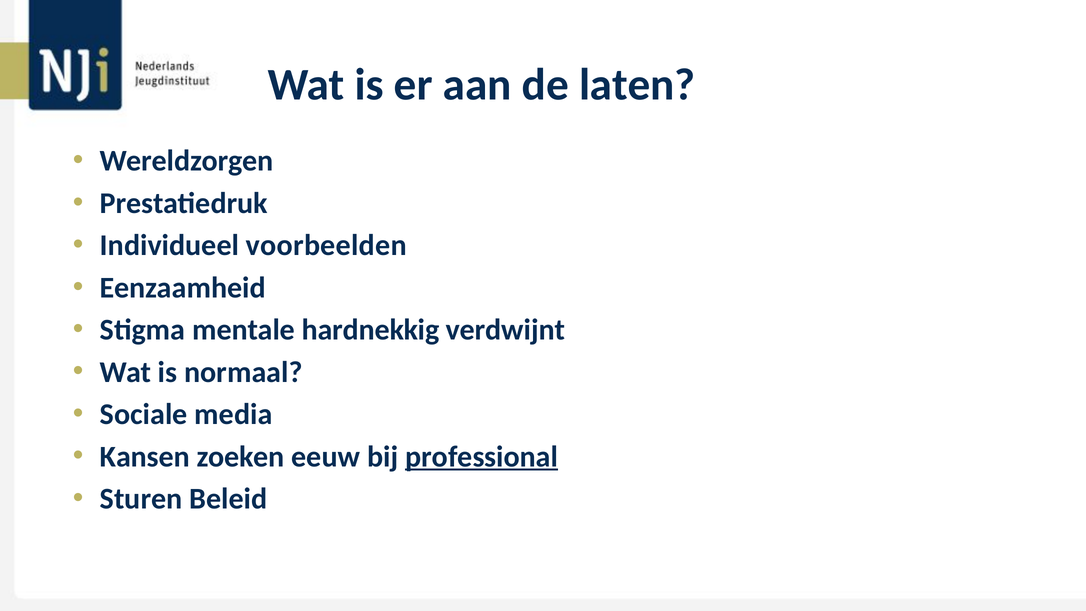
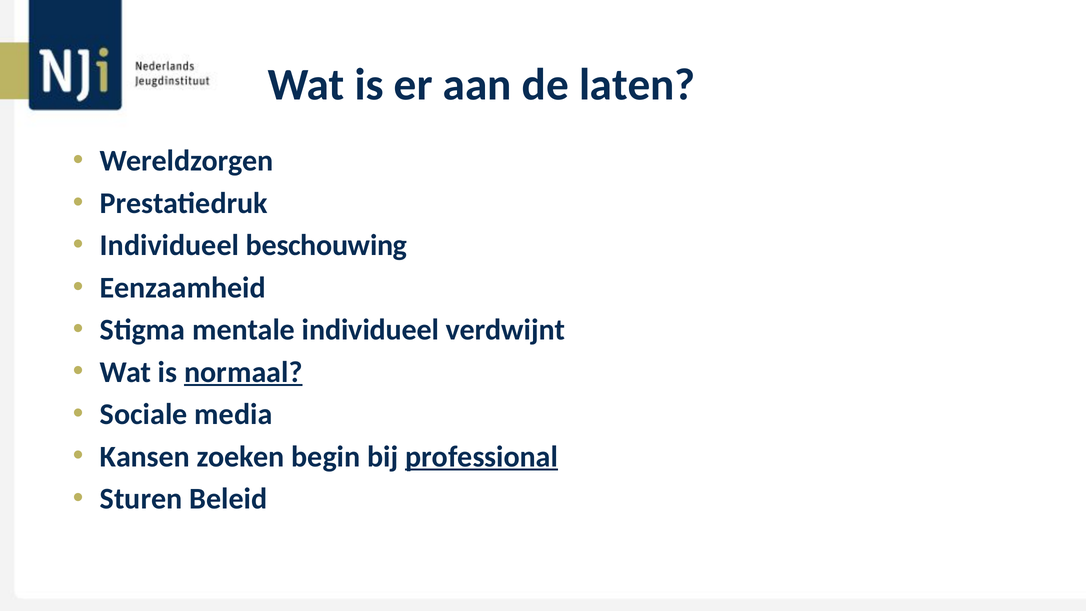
voorbeelden: voorbeelden -> beschouwing (327, 245)
mentale hardnekkig: hardnekkig -> individueel (371, 330)
normaal underline: none -> present (243, 372)
eeuw: eeuw -> begin (326, 457)
